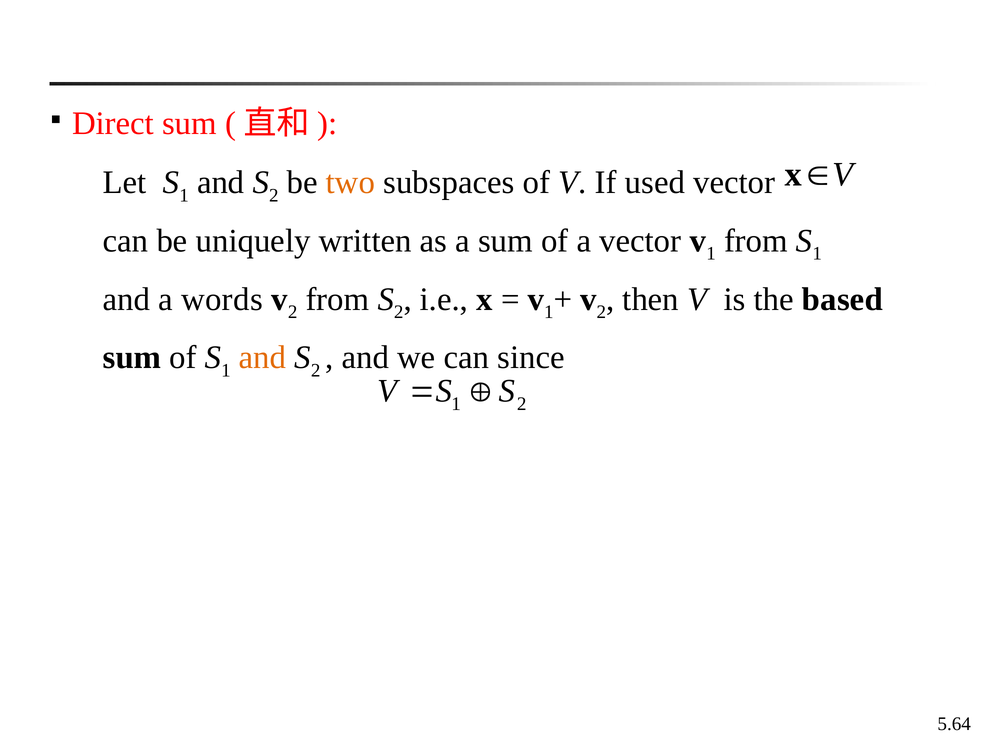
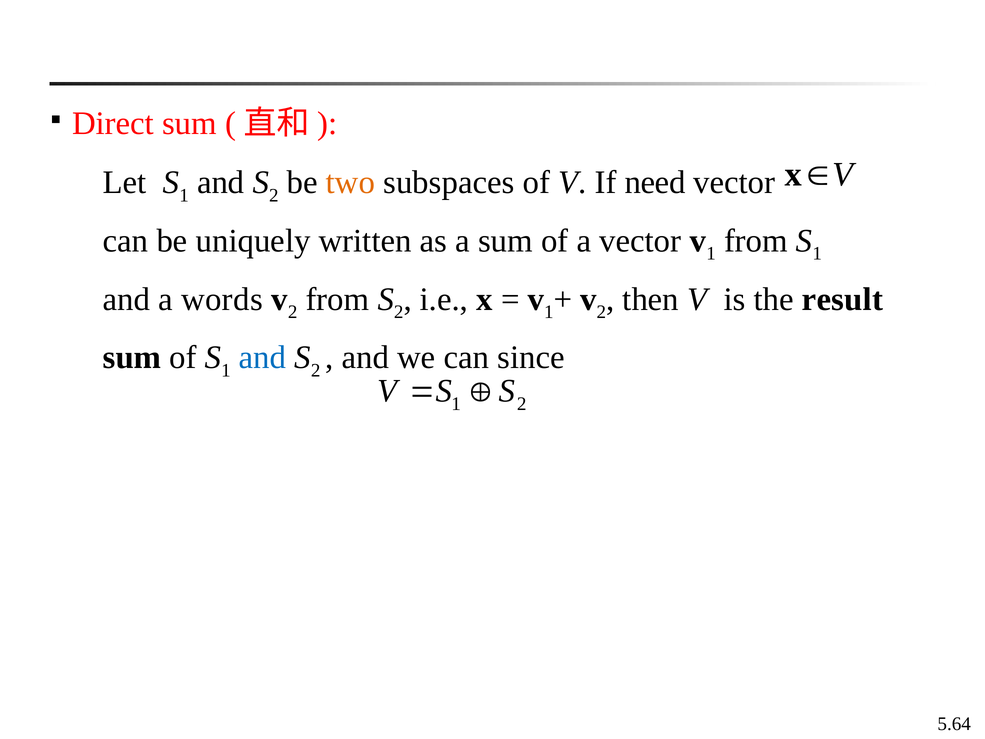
used: used -> need (655, 183)
based: based -> result (842, 299)
and colour: orange -> blue (263, 357)
